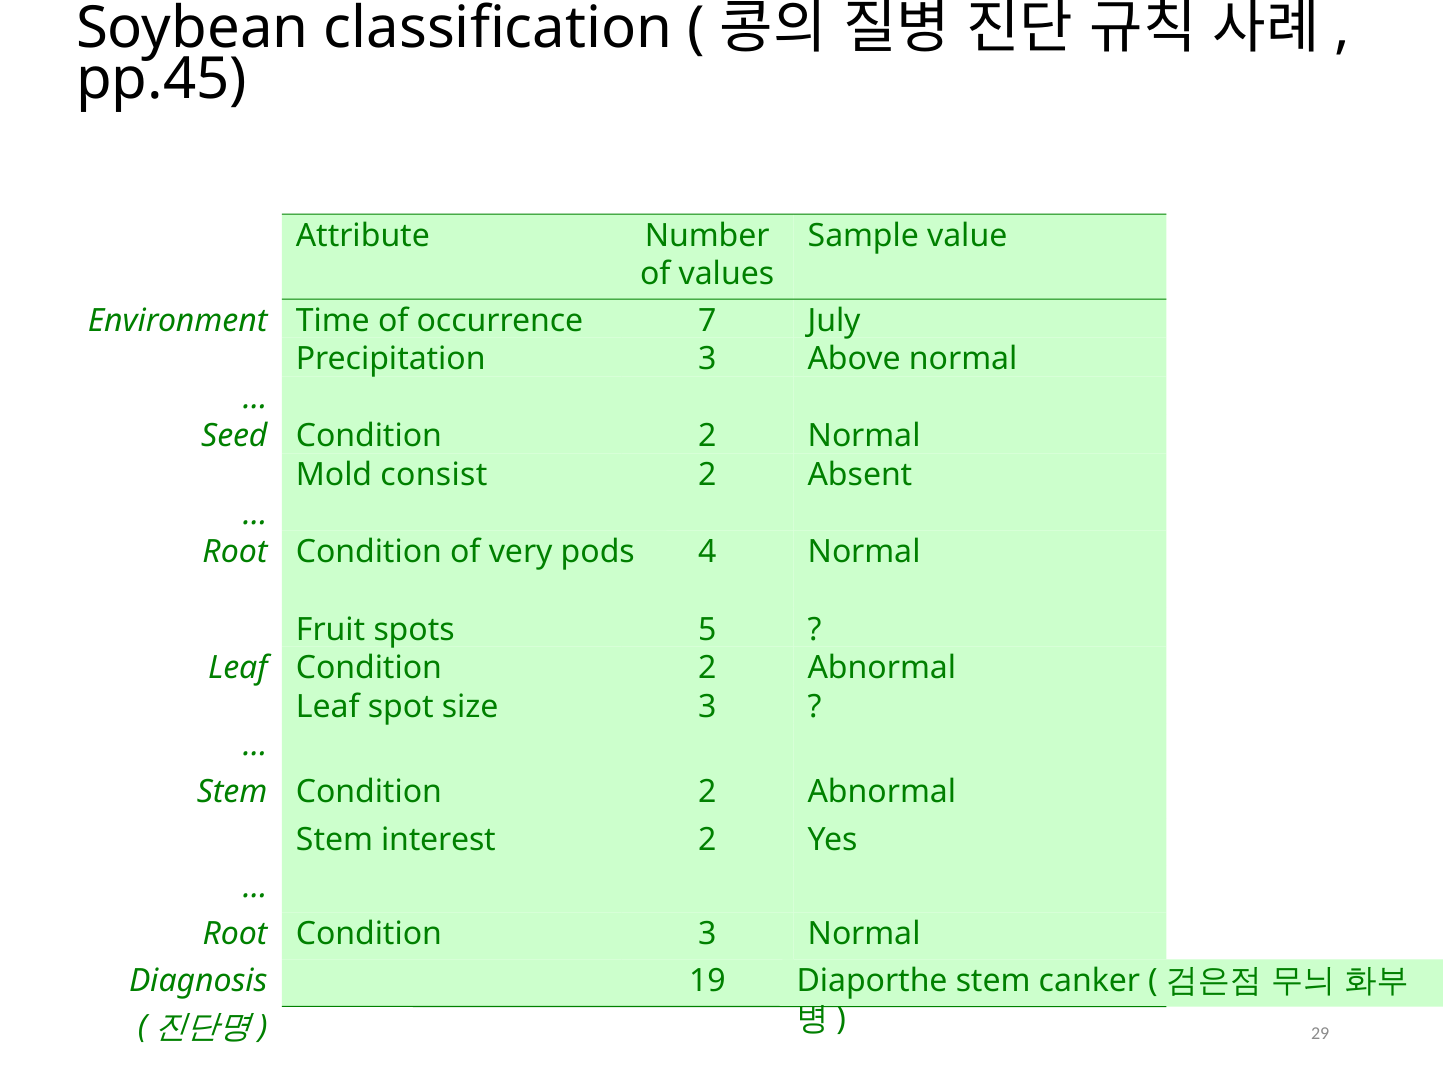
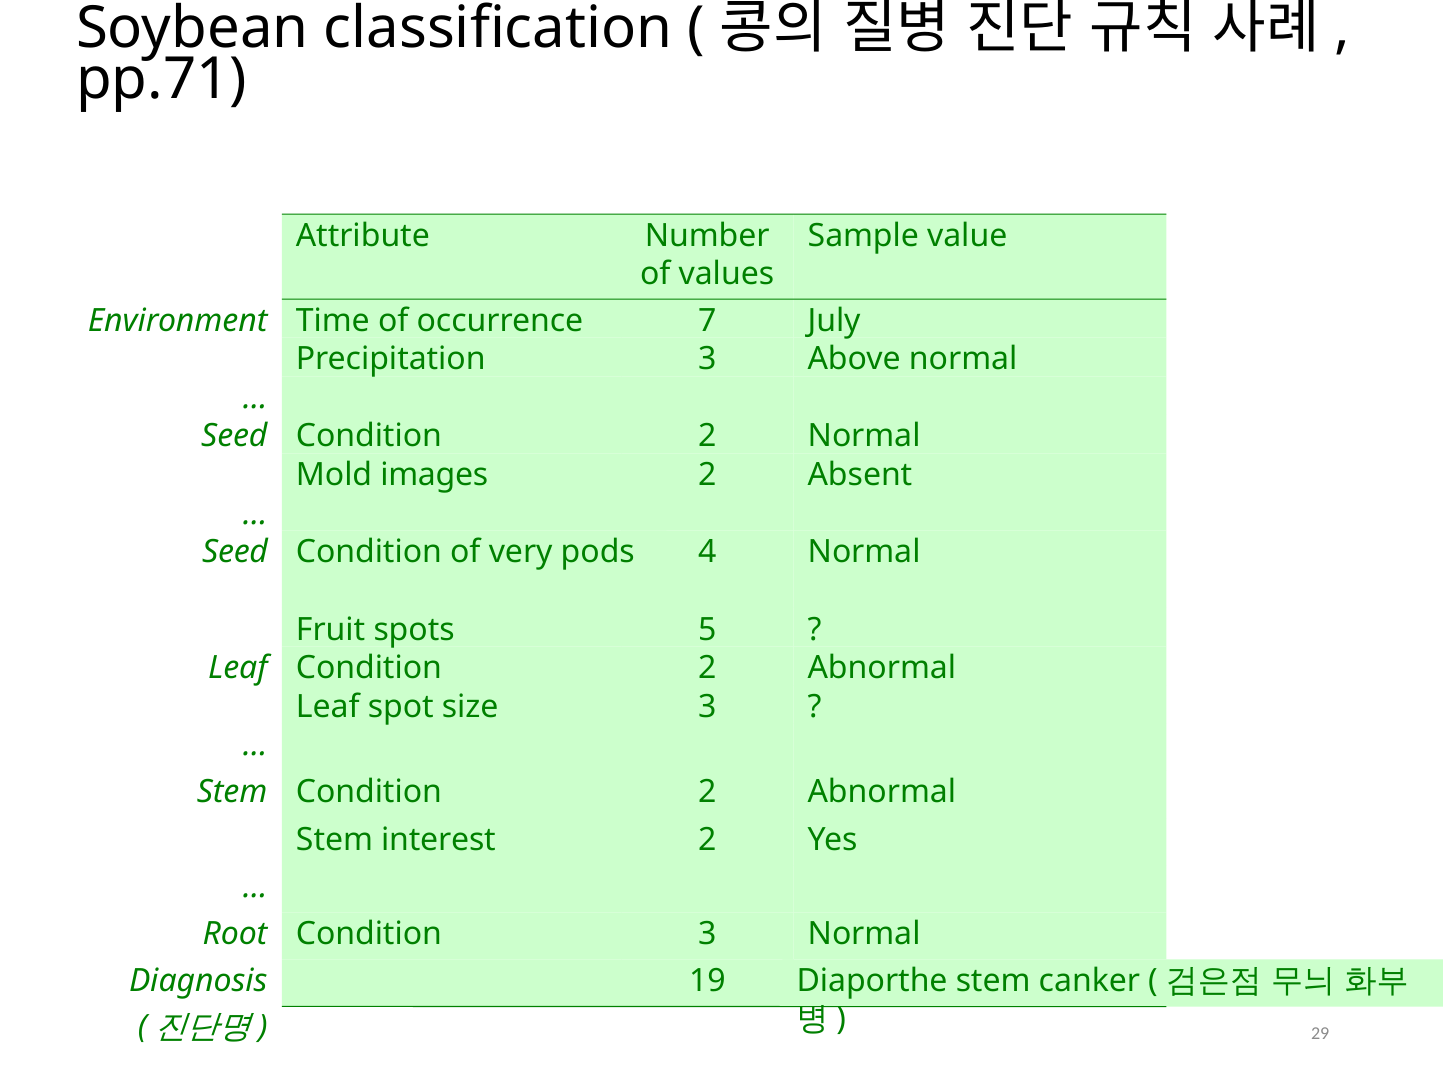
pp.45: pp.45 -> pp.71 (162, 79)
consist: consist -> images (434, 475)
Root: Root -> Seed (235, 552)
